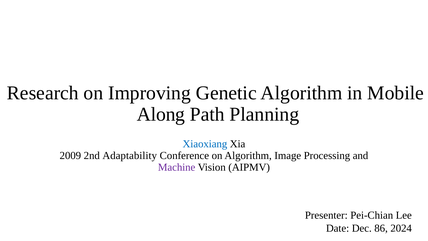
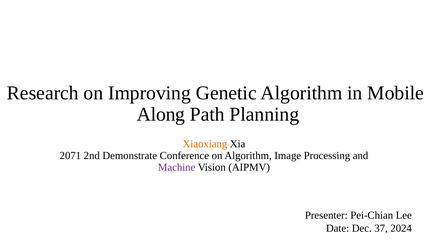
Xiaoxiang colour: blue -> orange (205, 144)
2009: 2009 -> 2071 (70, 155)
Adaptability: Adaptability -> Demonstrate (130, 155)
86: 86 -> 37 (381, 228)
